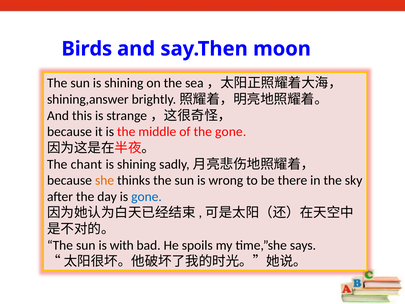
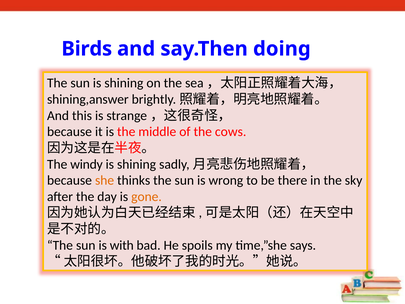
moon: moon -> doing (282, 49)
the gone: gone -> cows (231, 132)
chant: chant -> windy (87, 164)
gone colour: blue -> orange (147, 196)
